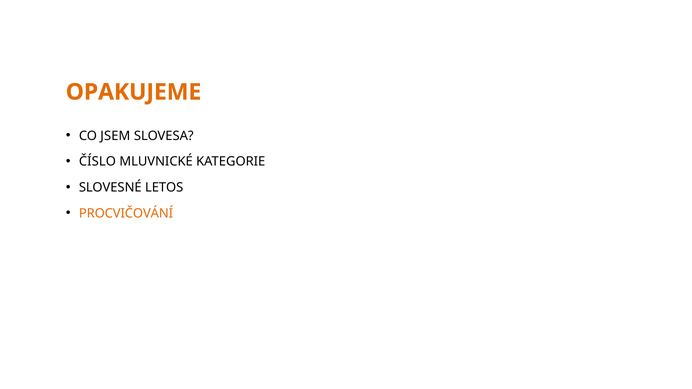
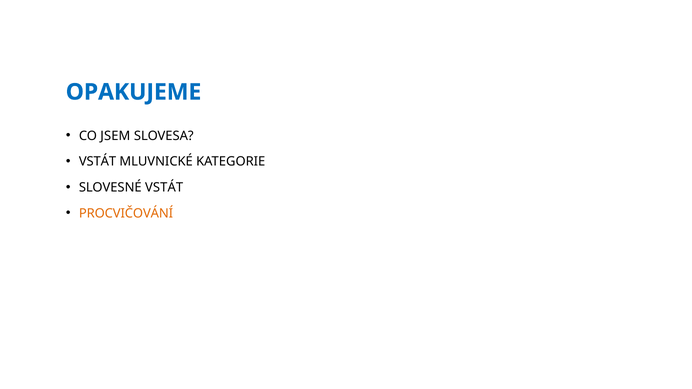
OPAKUJEME colour: orange -> blue (133, 92)
ČÍSLO: ČÍSLO -> VSTÁT (98, 162)
SLOVESNÉ LETOS: LETOS -> VSTÁT (164, 188)
